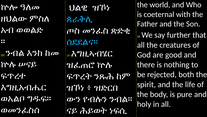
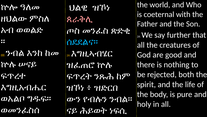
ጰራቅሊ colour: light blue -> pink (80, 19)
